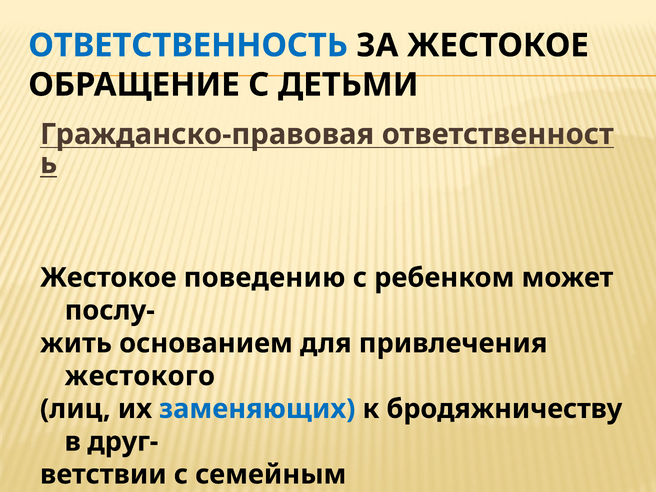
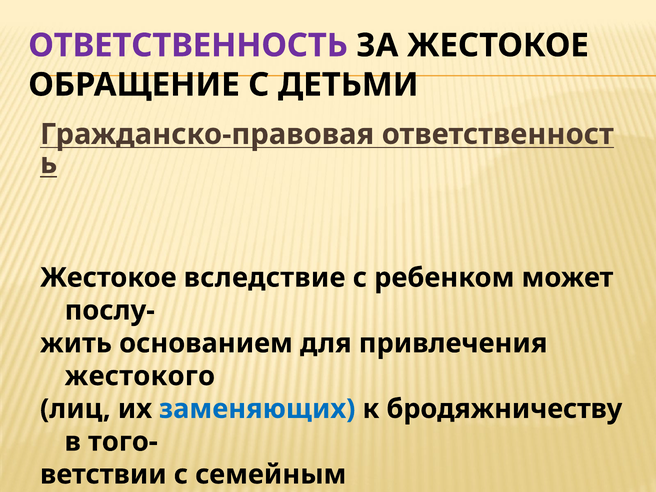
ОТВЕТСТВЕННОСТЬ colour: blue -> purple (188, 45)
поведению: поведению -> вследствие (265, 278)
друг-: друг- -> того- (123, 442)
